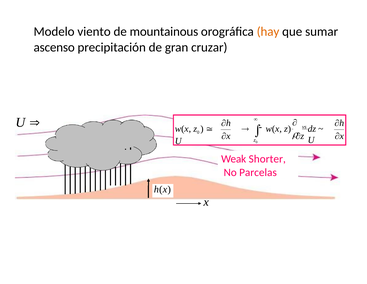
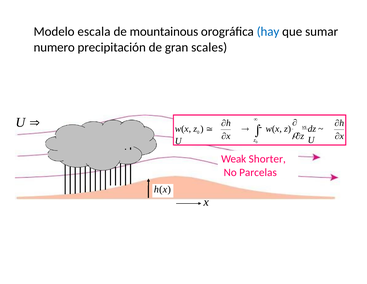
viento: viento -> escala (94, 32)
hay colour: orange -> blue (268, 32)
ascenso: ascenso -> numero (54, 47)
cruzar: cruzar -> scales (209, 47)
